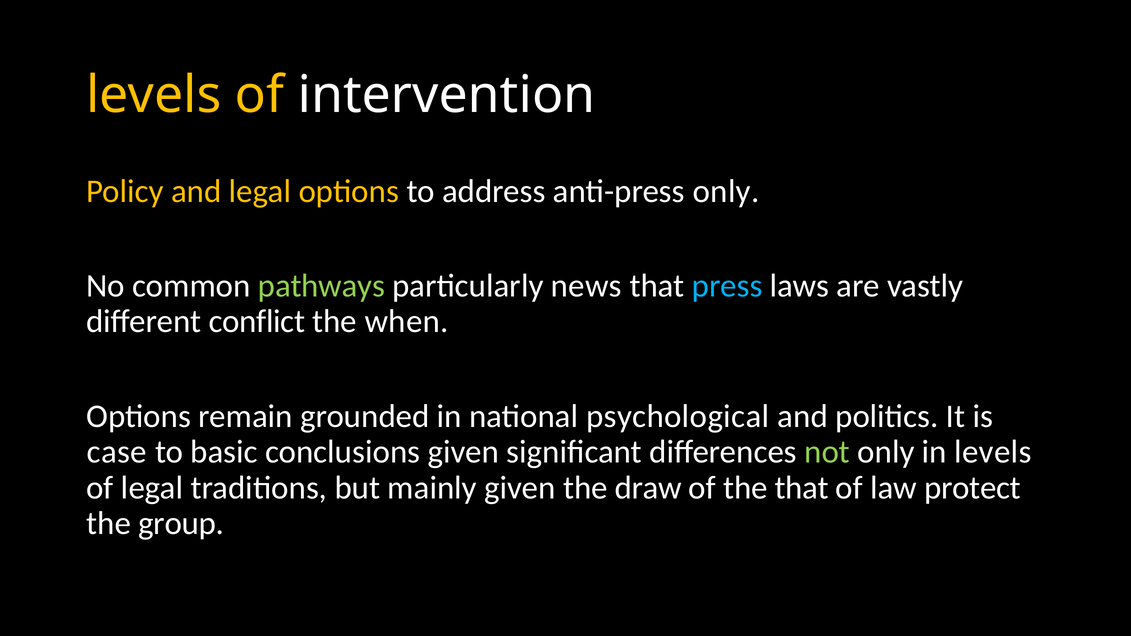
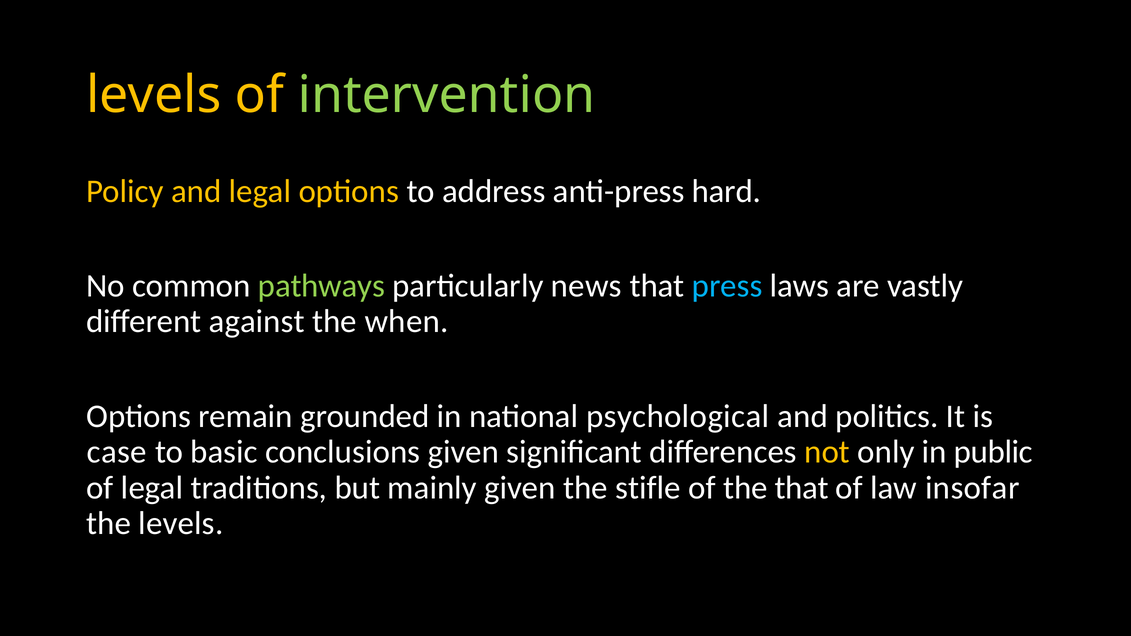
intervention colour: white -> light green (447, 95)
anti-press only: only -> hard (726, 191)
conflict: conflict -> against (257, 322)
not colour: light green -> yellow (827, 452)
in levels: levels -> public (993, 452)
draw: draw -> stifle (648, 488)
protect: protect -> insofar (972, 488)
the group: group -> levels (181, 523)
